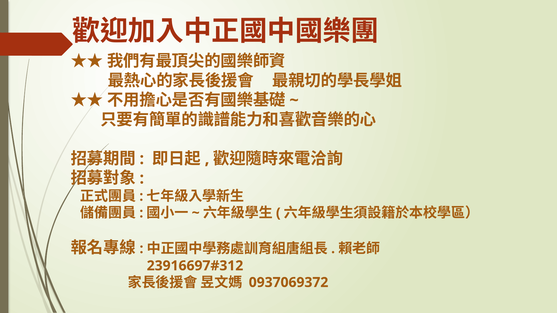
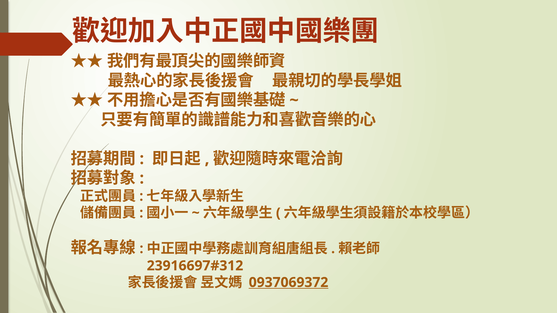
0937069372 underline: none -> present (289, 283)
